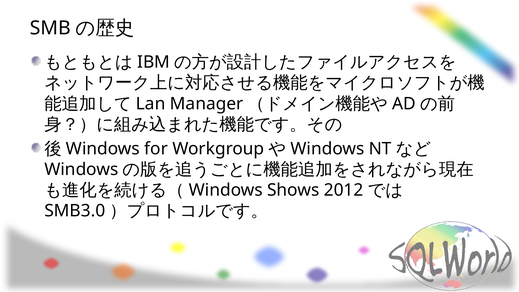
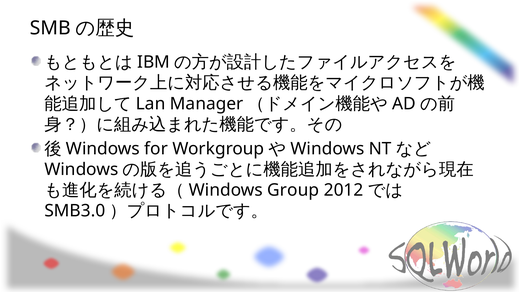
Shows: Shows -> Group (293, 190)
